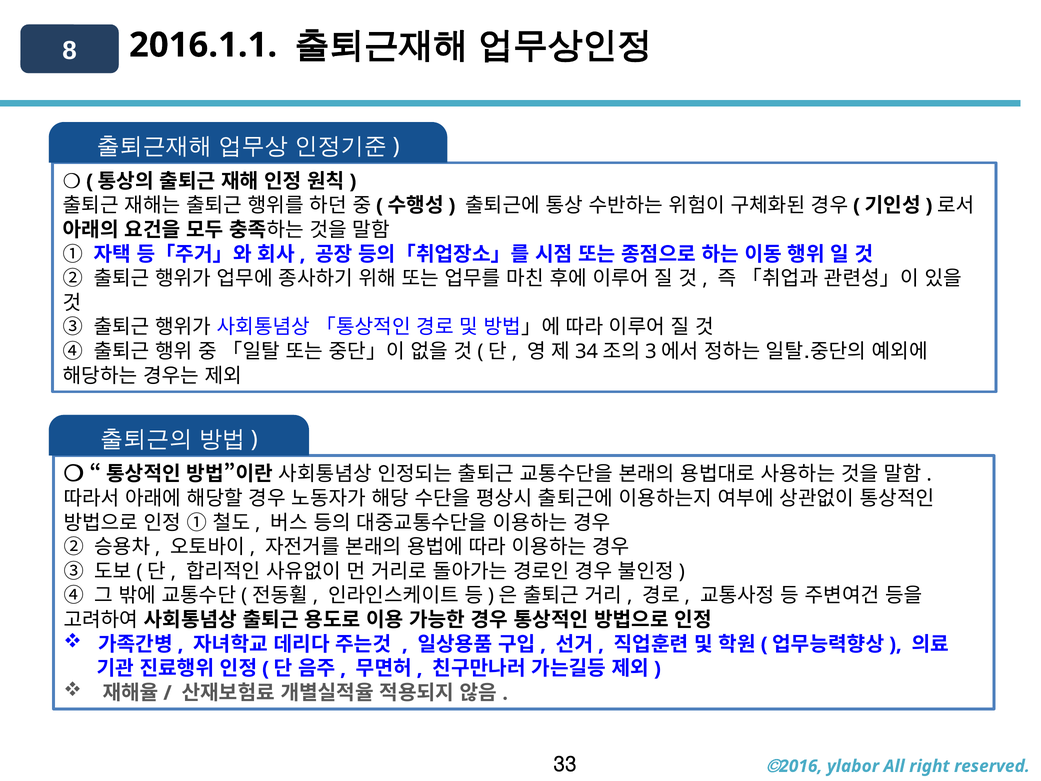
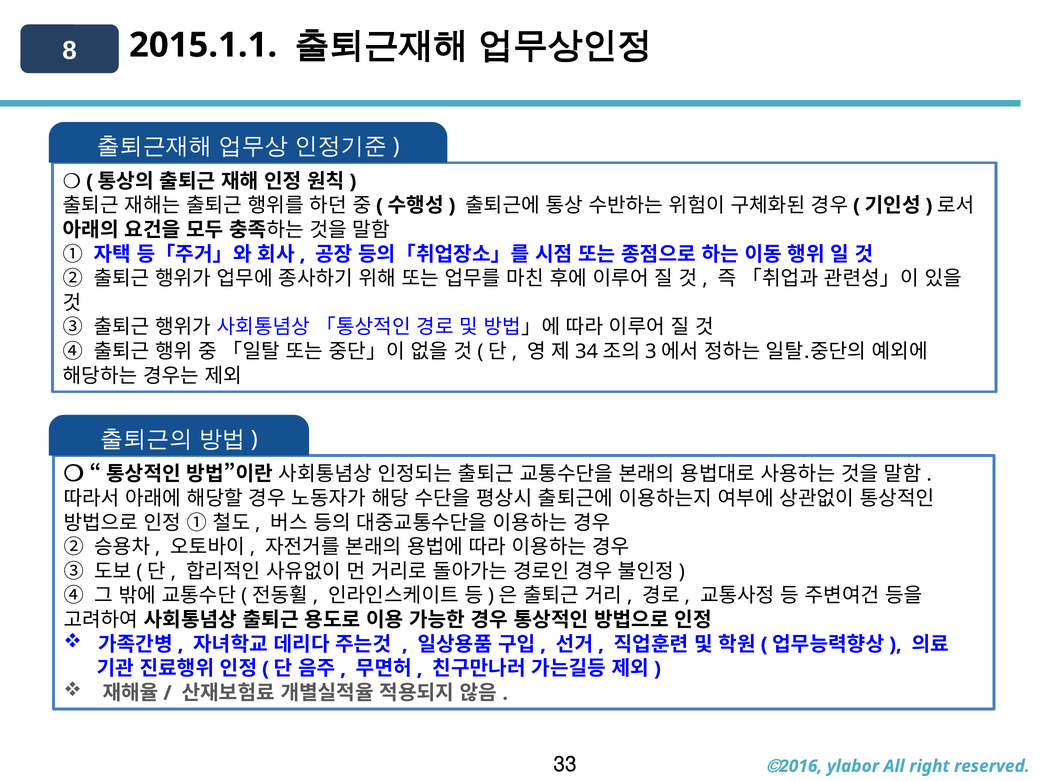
2016.1.1: 2016.1.1 -> 2015.1.1 (203, 45)
